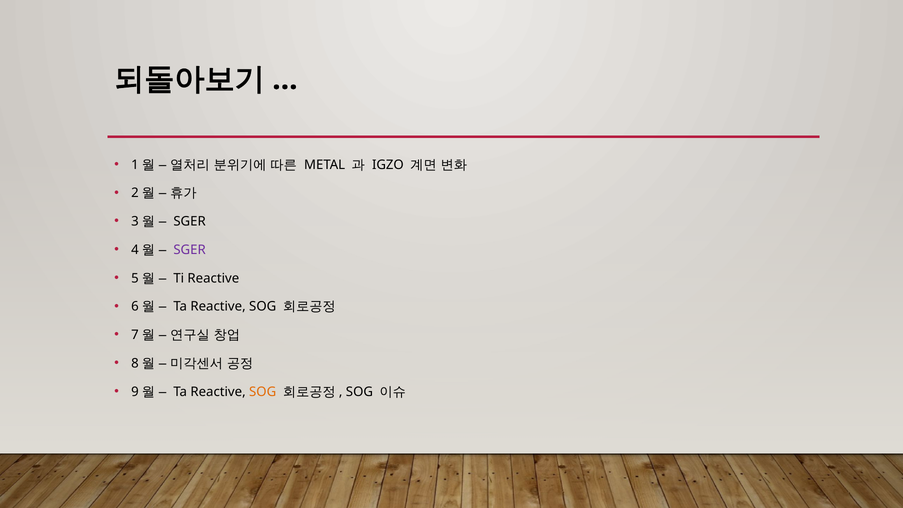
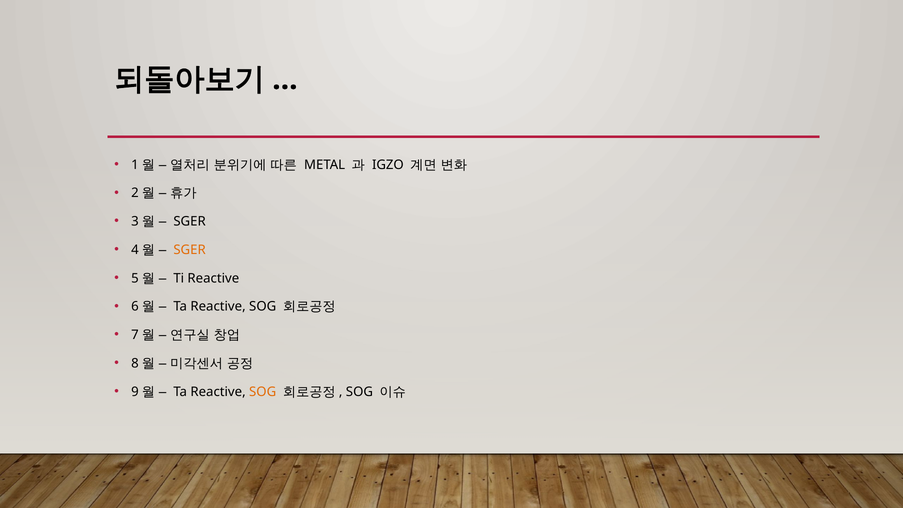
SGER colour: purple -> orange (190, 250)
